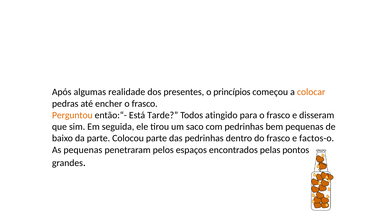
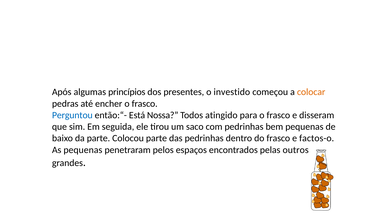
realidade: realidade -> princípios (127, 92)
princípios: princípios -> investido (232, 92)
Perguntou colour: orange -> blue (72, 115)
Tarde: Tarde -> Nossa (163, 115)
pontos: pontos -> outros (296, 150)
